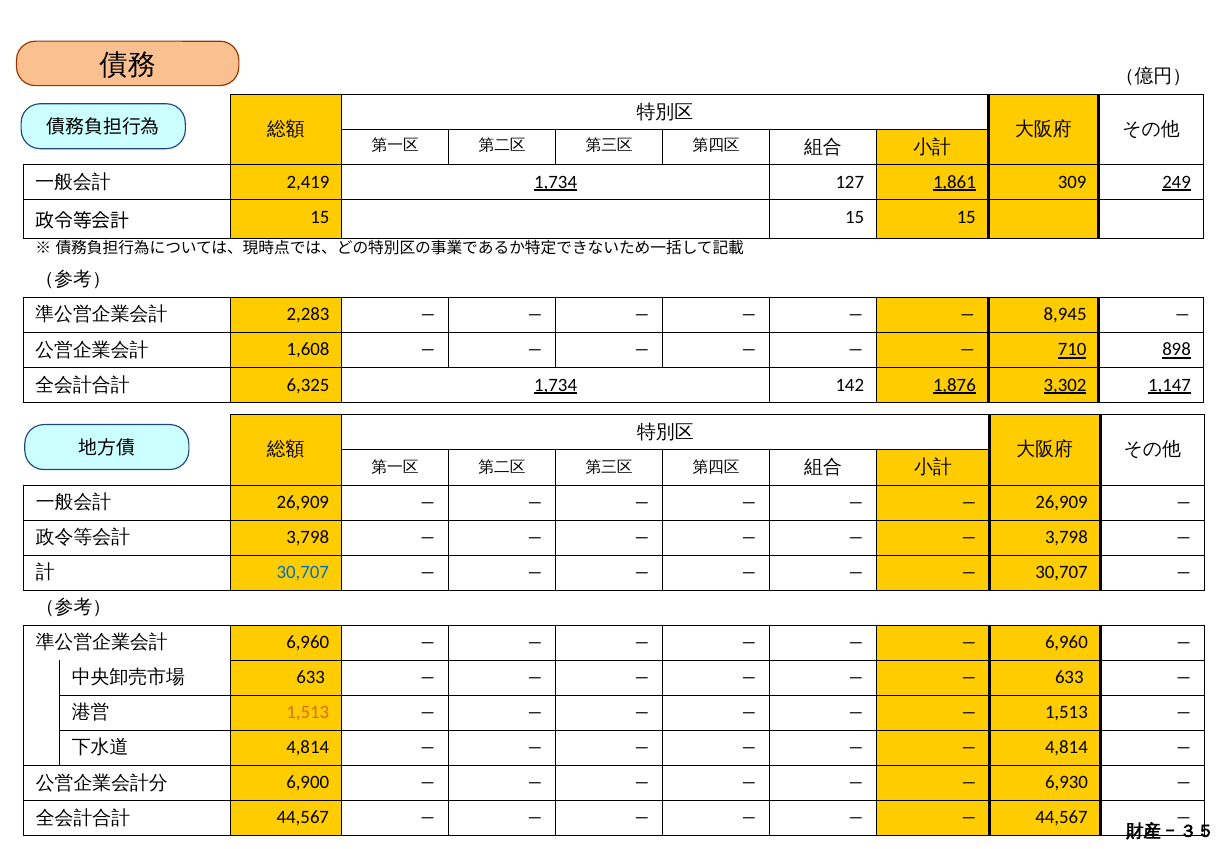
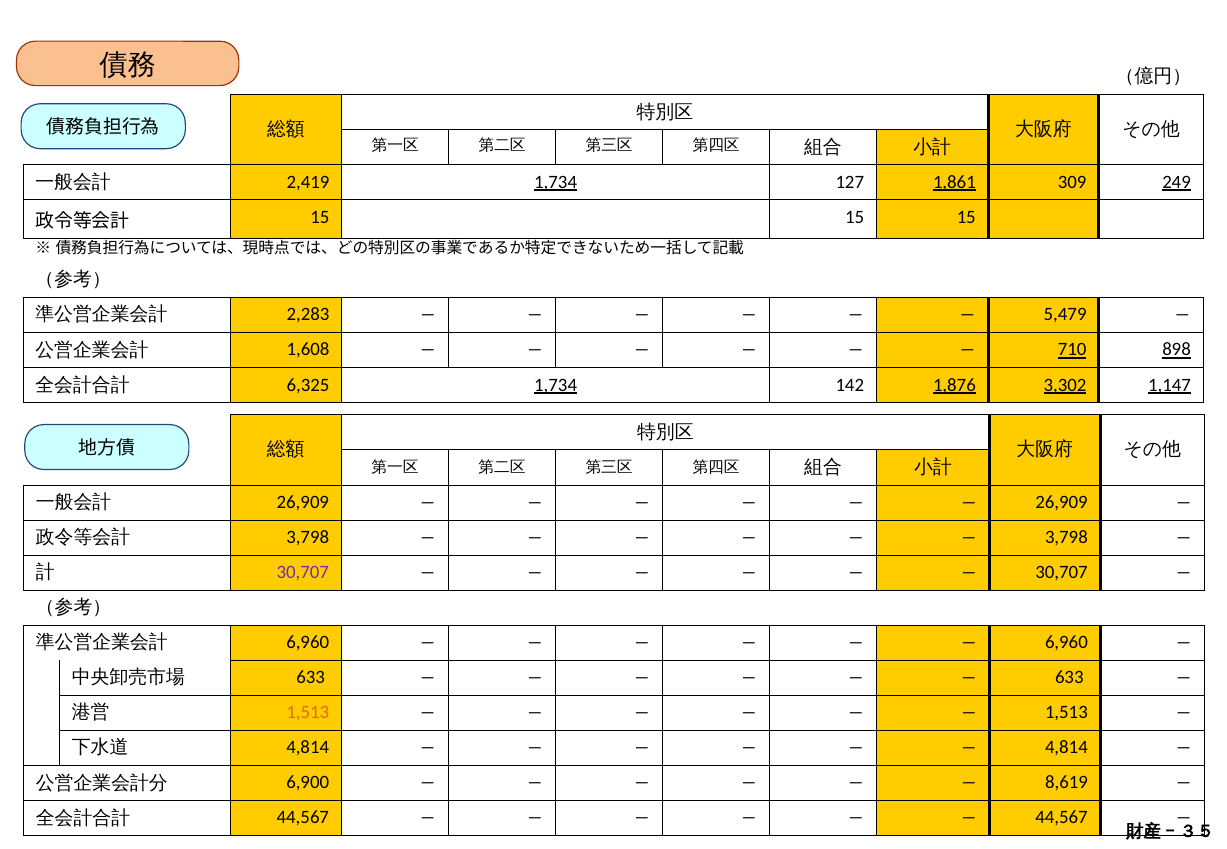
8,945: 8,945 -> 5,479 (1065, 315)
30,707 colour: blue -> purple (303, 573)
6,930: 6,930 -> 8,619 (1066, 783)
